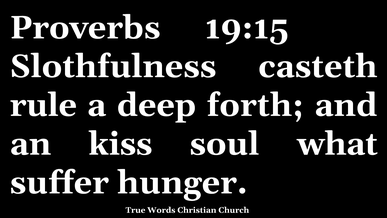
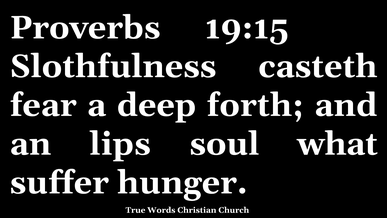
rule: rule -> fear (43, 105)
kiss: kiss -> lips (120, 144)
